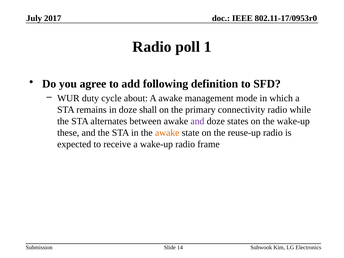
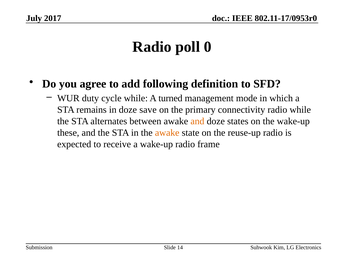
1: 1 -> 0 (208, 47)
cycle about: about -> while (136, 98)
A awake: awake -> turned (170, 98)
shall: shall -> save (148, 110)
and colour: purple -> orange (197, 121)
